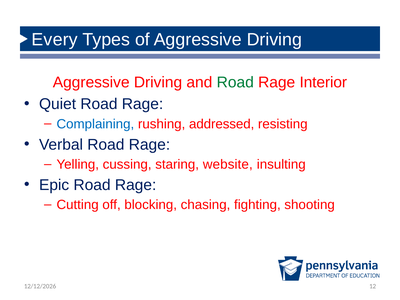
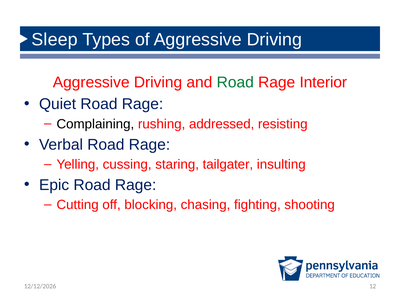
Every: Every -> Sleep (55, 40)
Complaining colour: blue -> black (95, 124)
website: website -> tailgater (228, 164)
